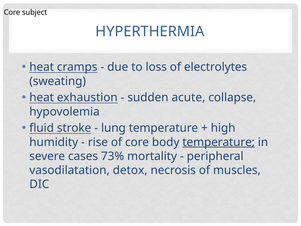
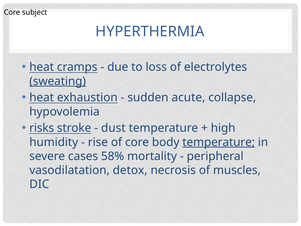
sweating underline: none -> present (58, 81)
fluid: fluid -> risks (42, 128)
lung: lung -> dust (113, 128)
73%: 73% -> 58% (113, 156)
